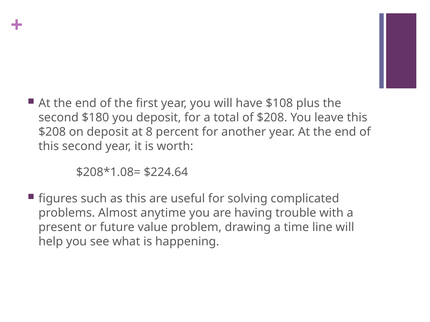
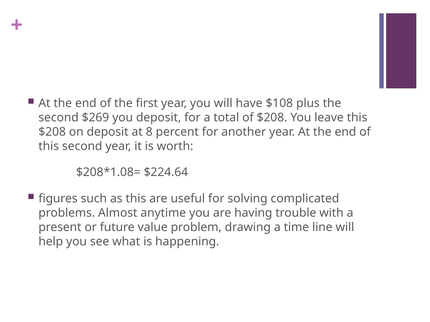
$180: $180 -> $269 (95, 118)
